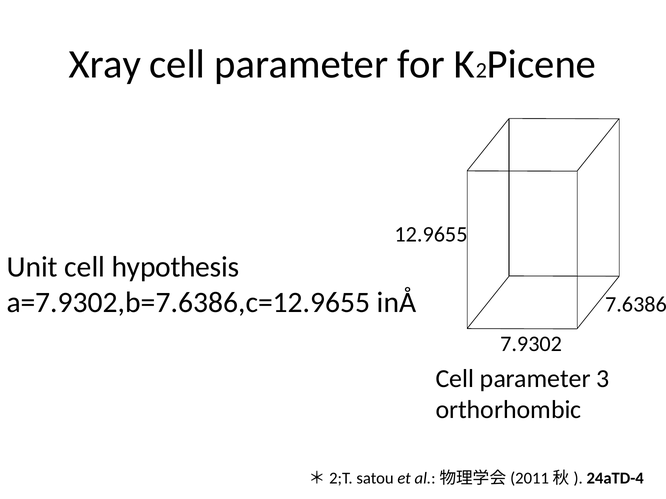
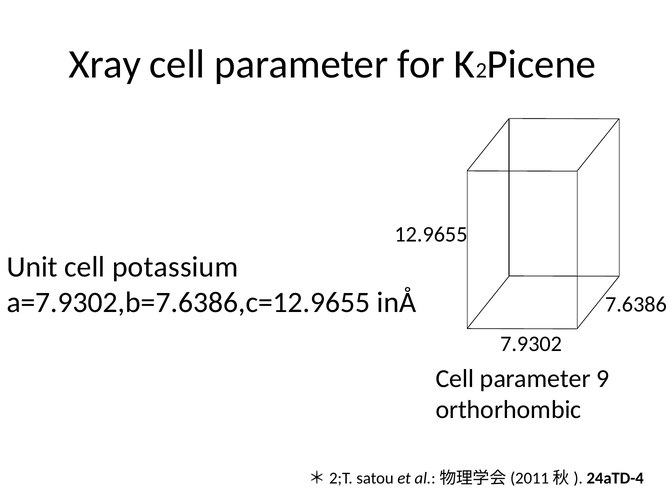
hypothesis: hypothesis -> potassium (175, 267)
3: 3 -> 9 (603, 379)
